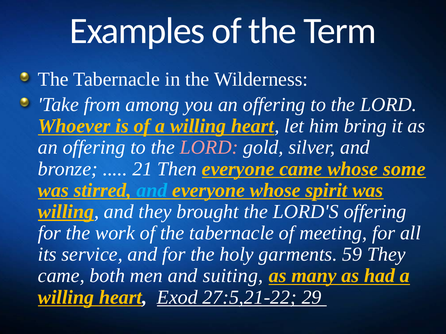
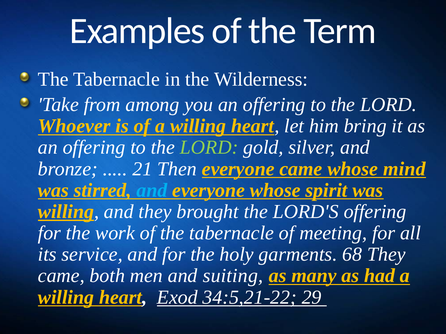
LORD colour: pink -> light green (209, 148)
some: some -> mind (404, 169)
59: 59 -> 68 (352, 255)
27:5,21-22: 27:5,21-22 -> 34:5,21-22 (250, 298)
